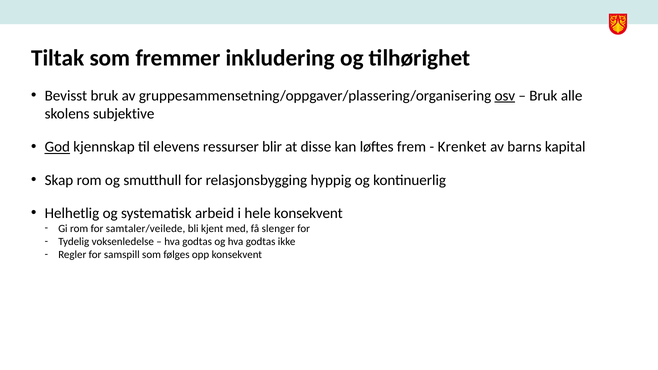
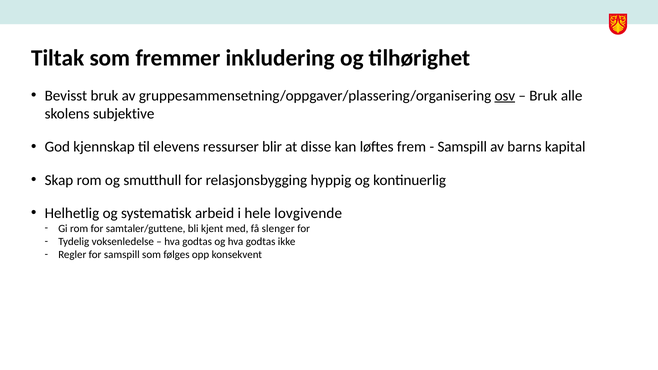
God underline: present -> none (57, 147)
Krenket: Krenket -> Samspill (462, 147)
hele konsekvent: konsekvent -> lovgivende (308, 213)
samtaler/veilede: samtaler/veilede -> samtaler/guttene (146, 229)
